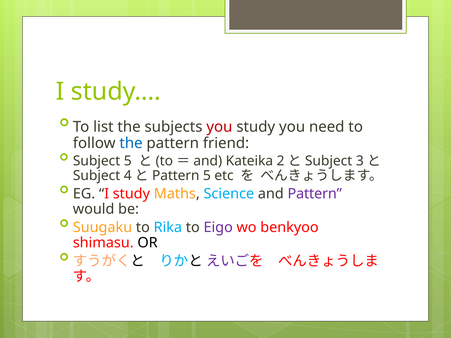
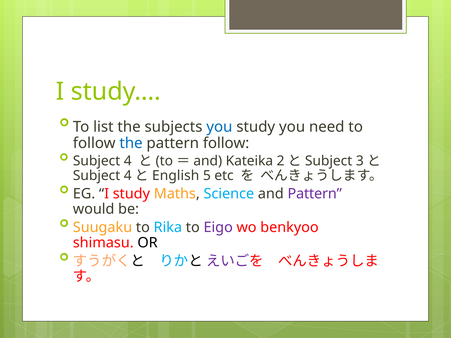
you colour: red -> blue (219, 127)
pattern friend: friend -> follow (226, 143)
5: 5 -> 4 (128, 161)
Pattern: Pattern -> English (176, 176)
